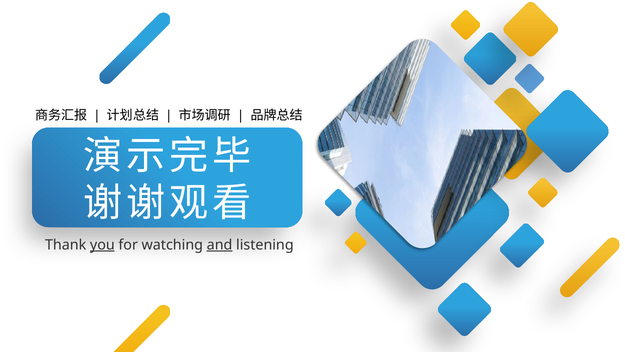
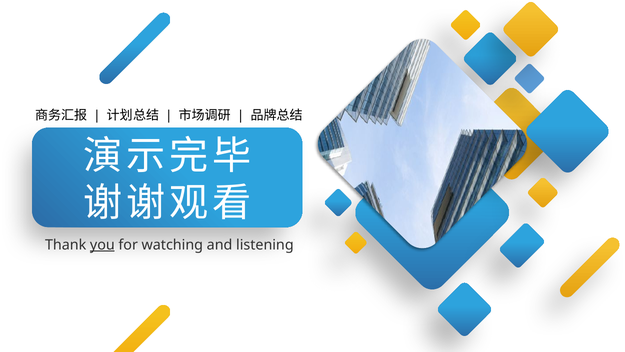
and underline: present -> none (220, 245)
